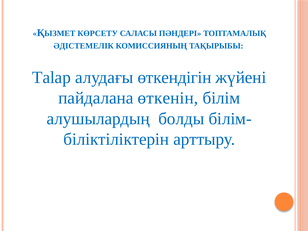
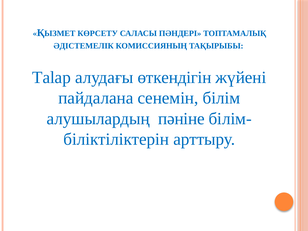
өткенін: өткенін -> сенемін (168, 98)
болды: болды -> пәніне (181, 119)
